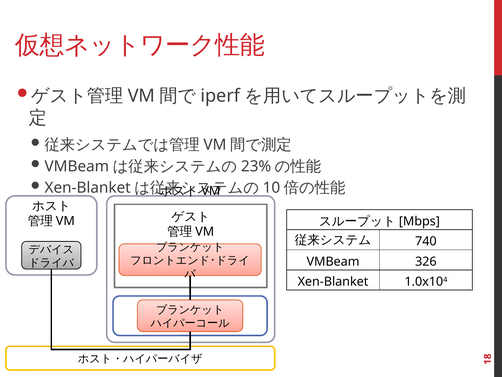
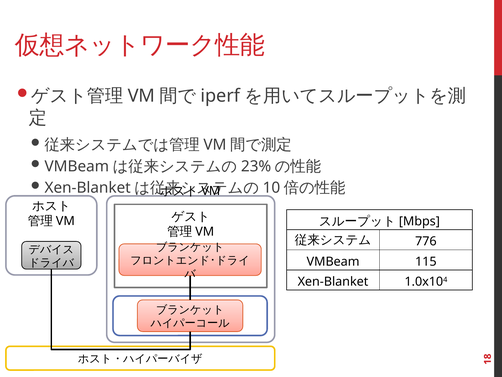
740: 740 -> 776 (426, 241)
326: 326 -> 115 (426, 261)
